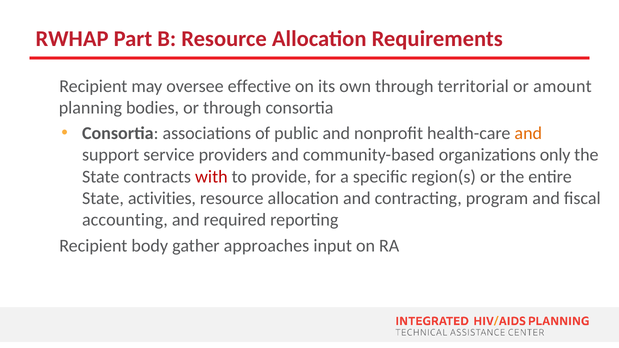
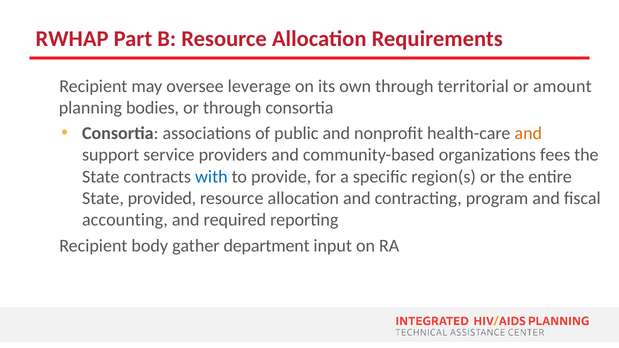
effective: effective -> leverage (259, 86)
only: only -> fees (555, 155)
with colour: red -> blue (211, 177)
activities: activities -> provided (162, 198)
approaches: approaches -> department (267, 246)
